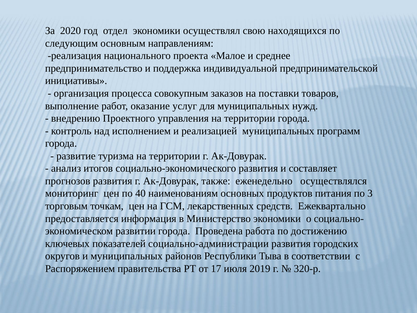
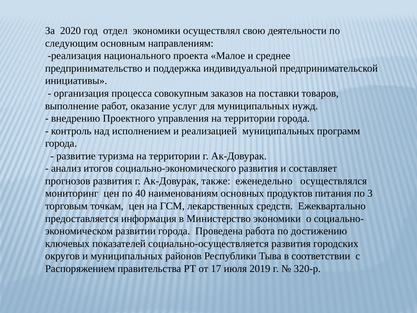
находящихся: находящихся -> деятельности (297, 31)
социально-администрации: социально-администрации -> социально-осуществляется (209, 243)
